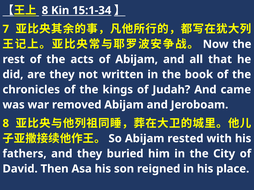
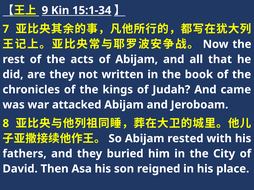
8: 8 -> 9 (45, 10)
removed: removed -> attacked (77, 105)
